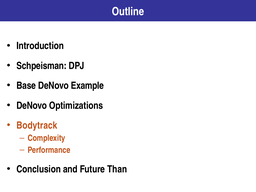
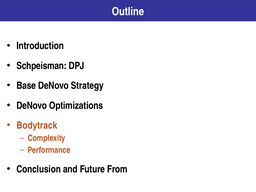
Example: Example -> Strategy (87, 86)
Than: Than -> From (117, 169)
